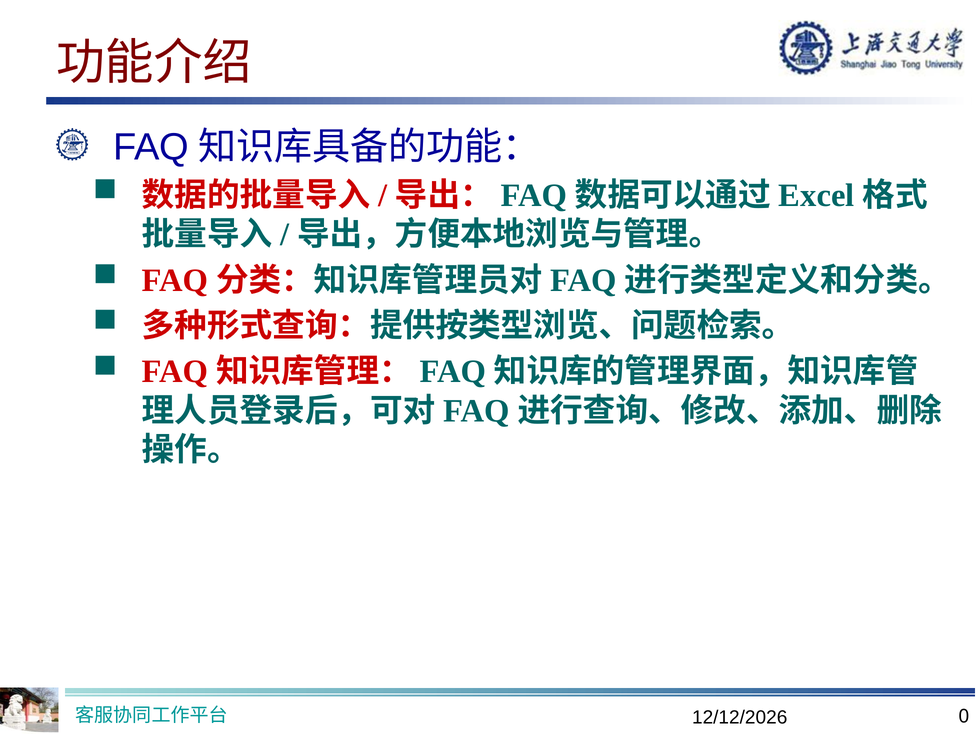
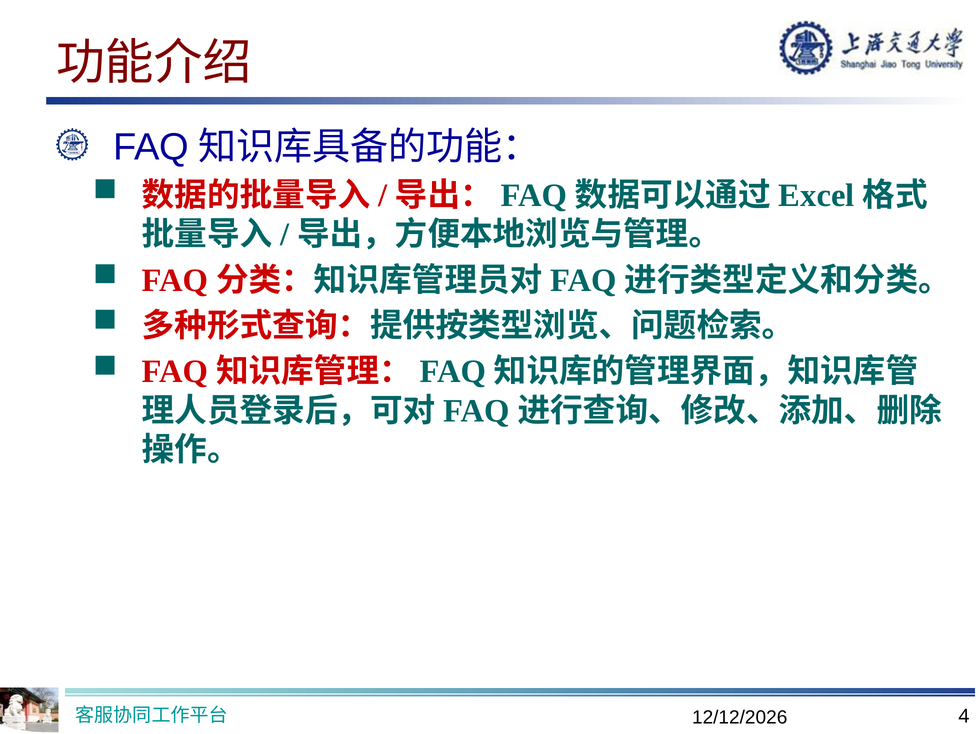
0: 0 -> 4 (964, 717)
